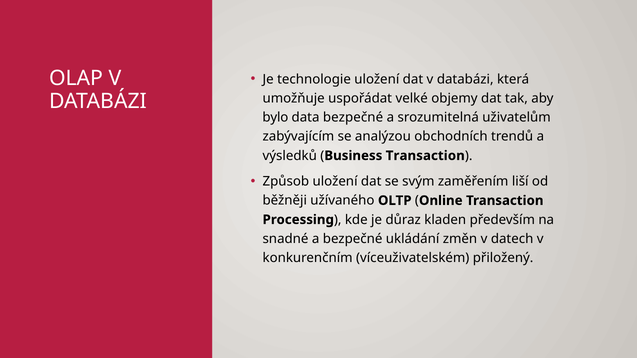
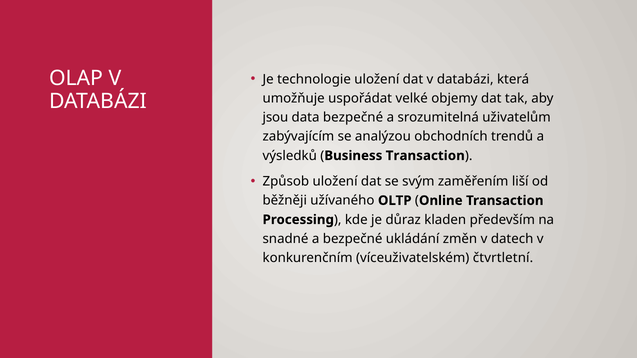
bylo: bylo -> jsou (275, 118)
přiložený: přiložený -> čtvrtletní (503, 258)
